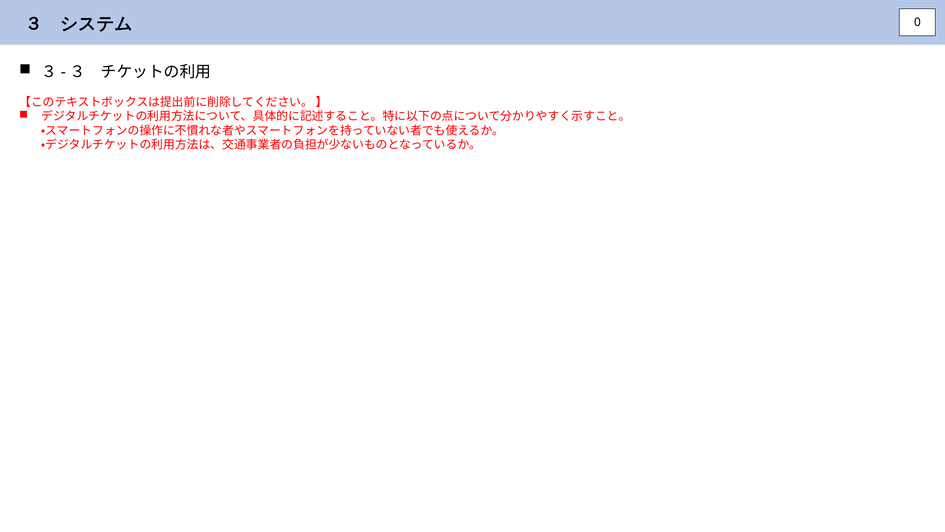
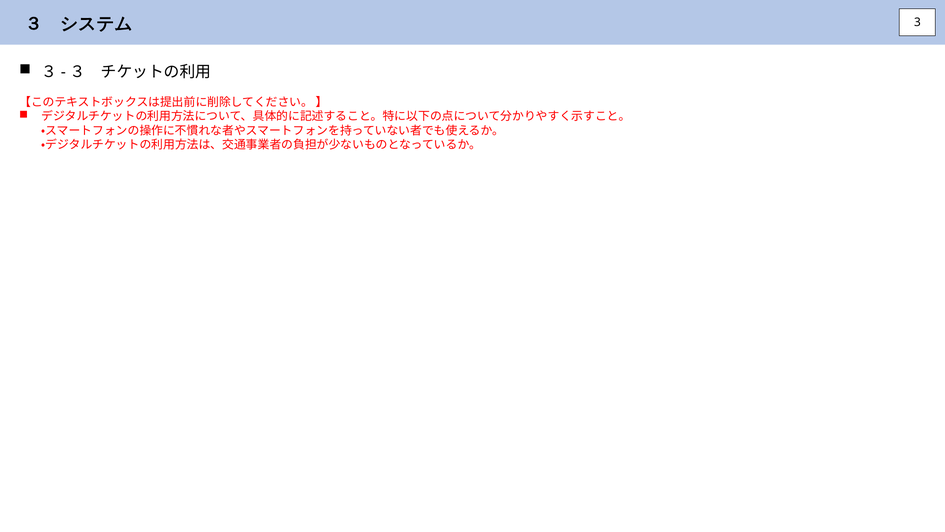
0: 0 -> 3 (917, 22)
